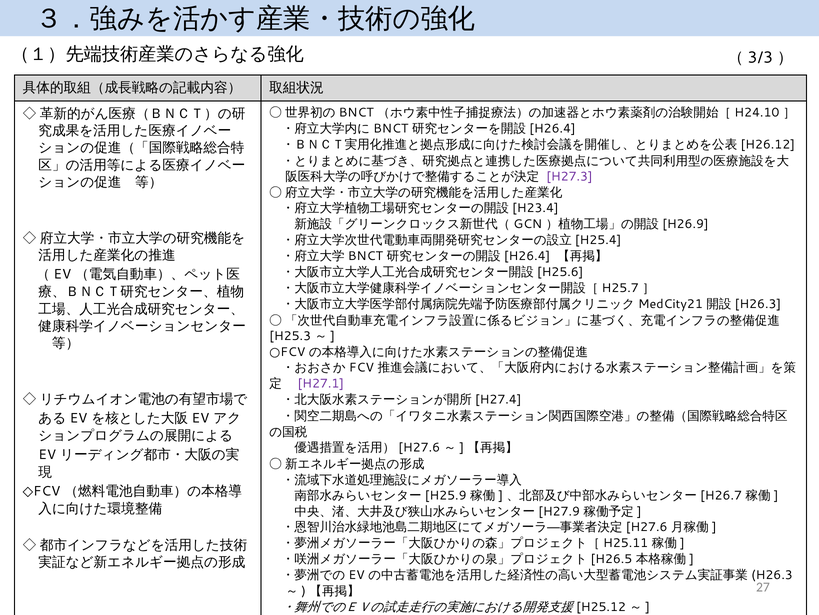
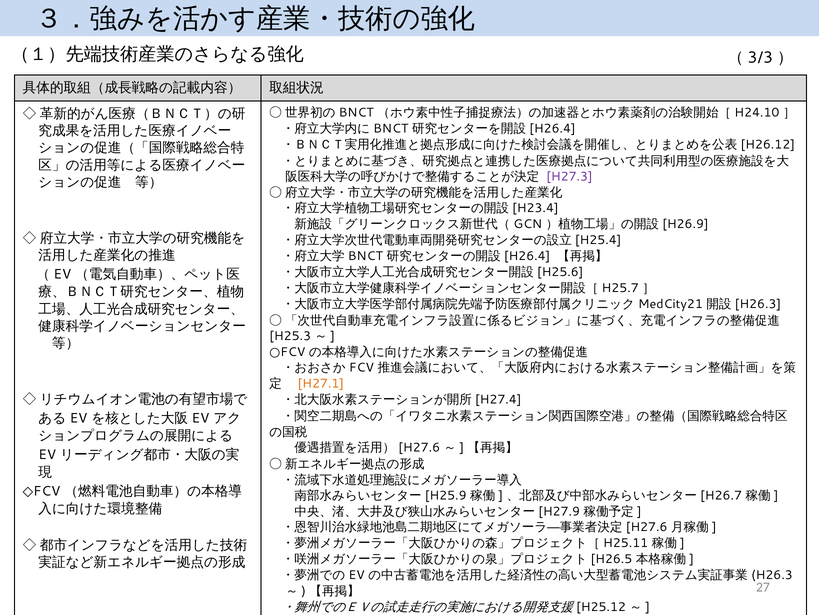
H27.1 colour: purple -> orange (321, 383)
